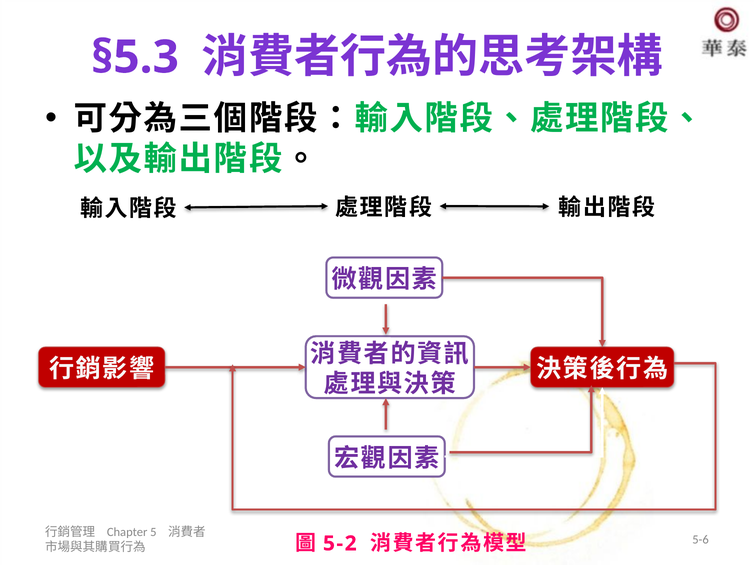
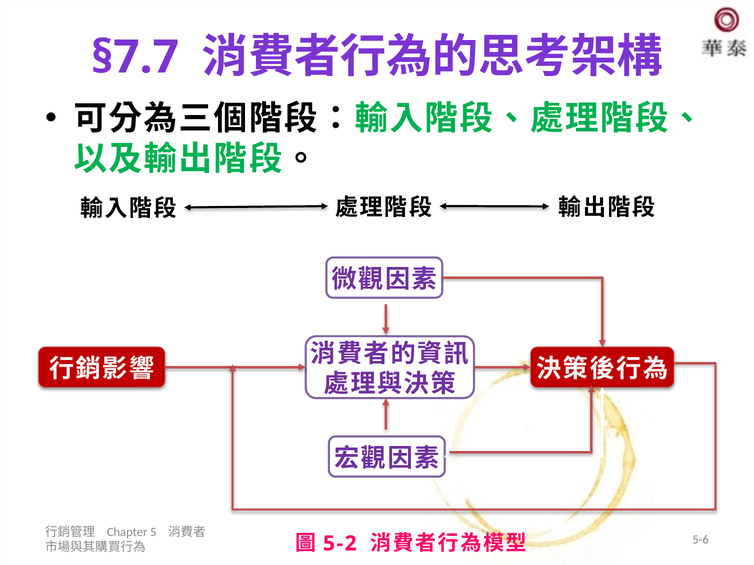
§5.3: §5.3 -> §7.7 (135, 57)
